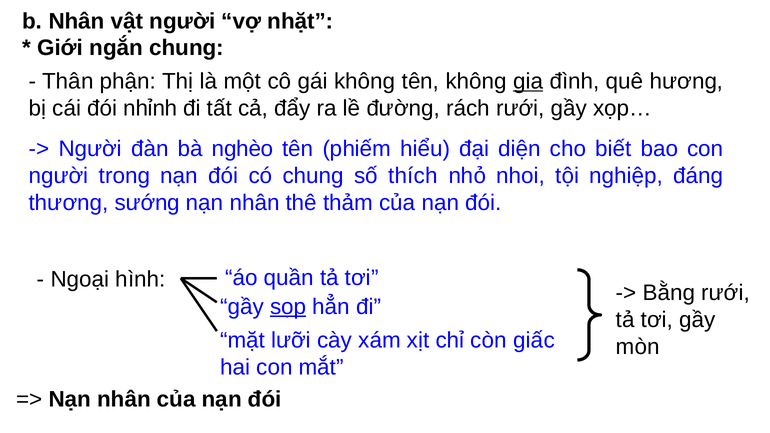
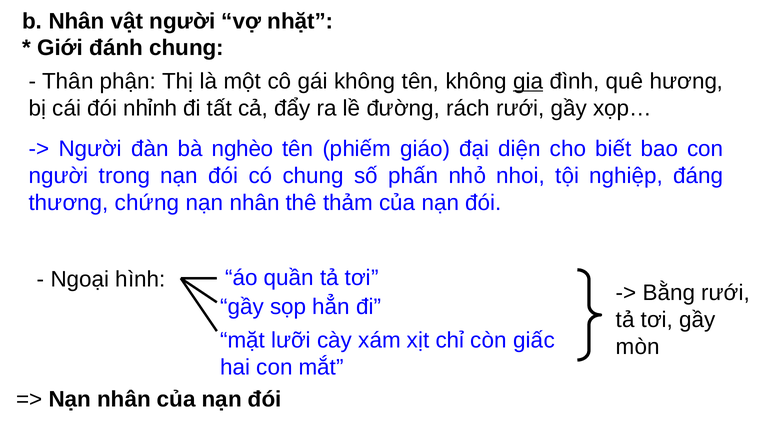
ngắn: ngắn -> đánh (116, 48)
hiểu: hiểu -> giáo (425, 149)
thích: thích -> phấn (413, 176)
sướng: sướng -> chứng (147, 203)
sọp underline: present -> none (288, 307)
